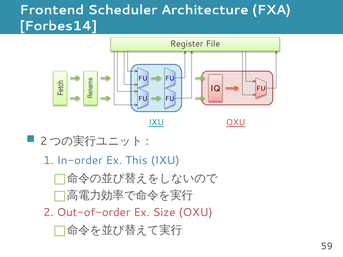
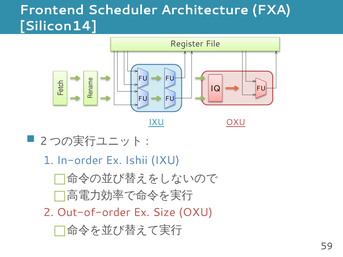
Forbes14: Forbes14 -> Silicon14 (58, 26)
This: This -> Ishii (136, 161)
